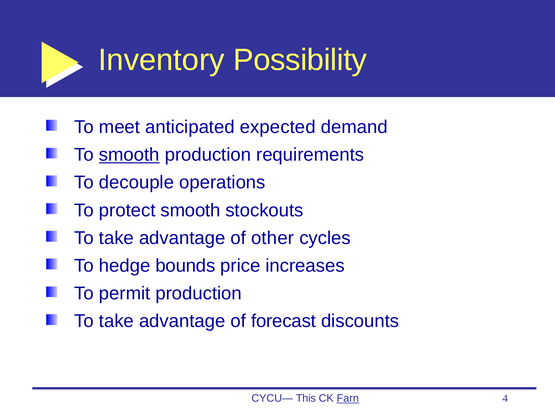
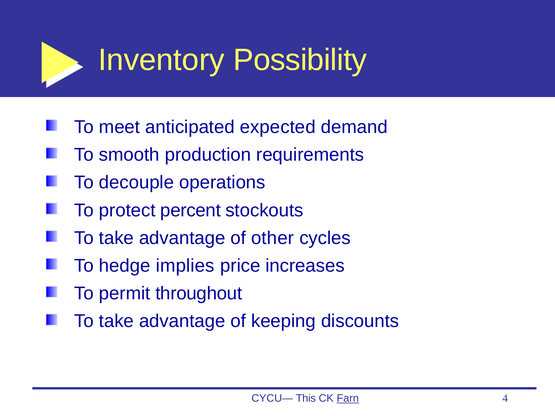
smooth underline: present -> none (129, 155)
protect smooth: smooth -> percent (191, 210)
bounds: bounds -> implies (185, 266)
permit production: production -> throughout (199, 294)
forecast: forecast -> keeping (283, 321)
